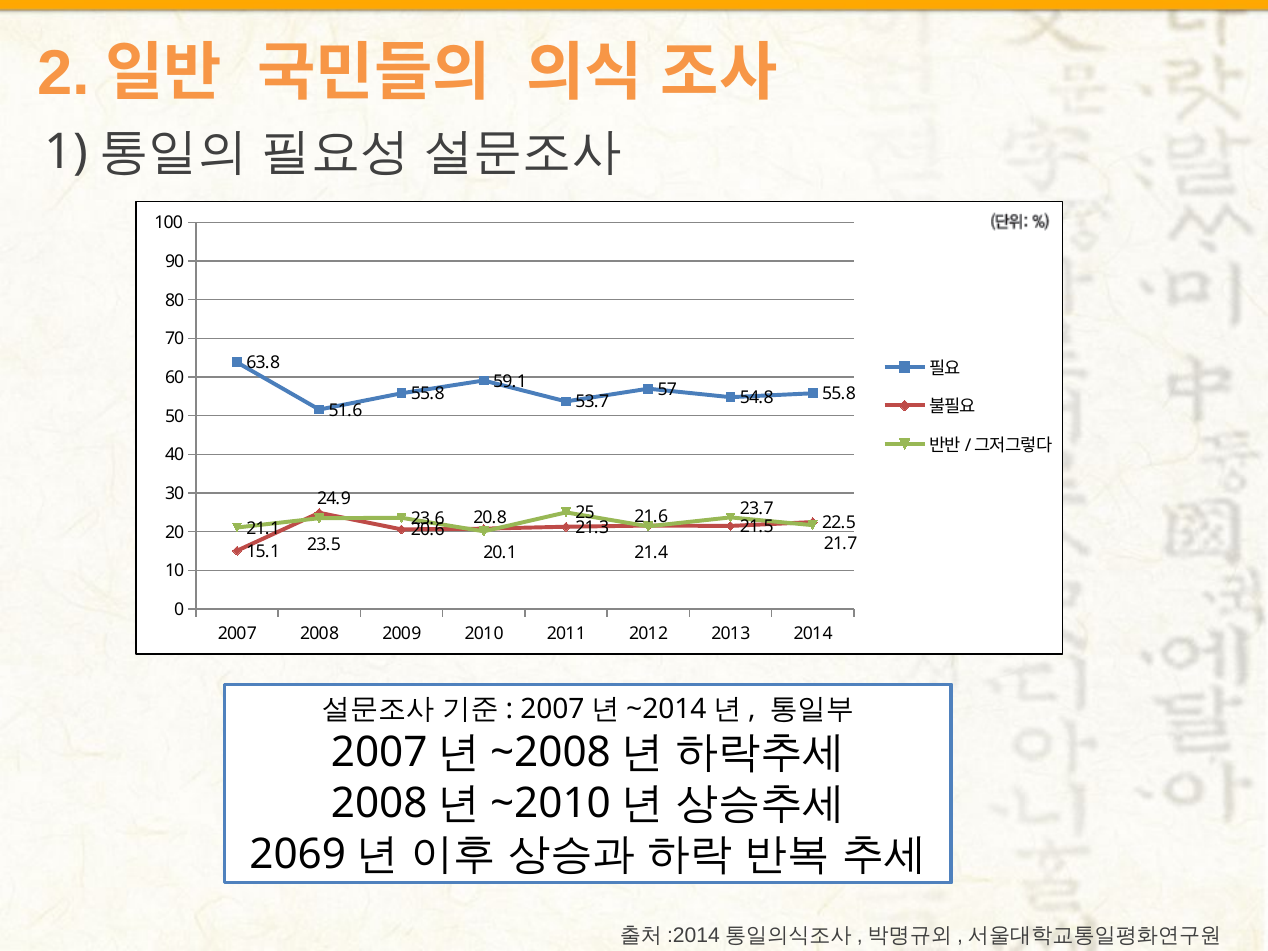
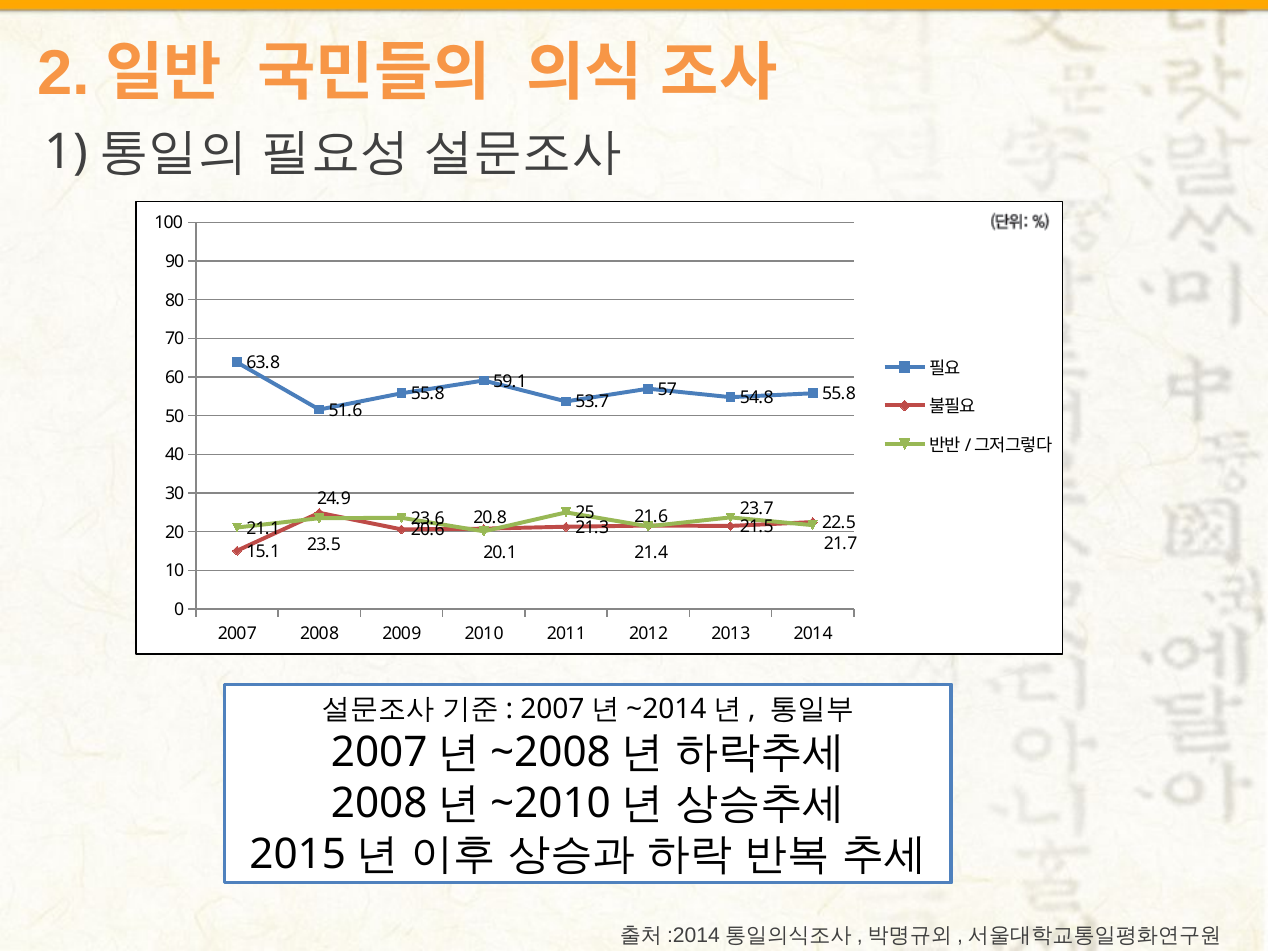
2069: 2069 -> 2015 (298, 854)
